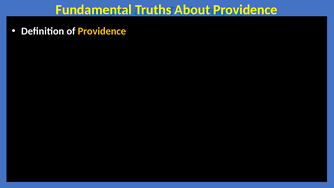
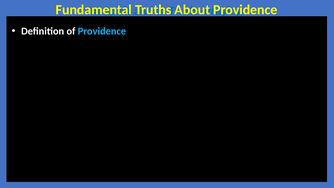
Providence colour: yellow -> light blue (102, 31)
